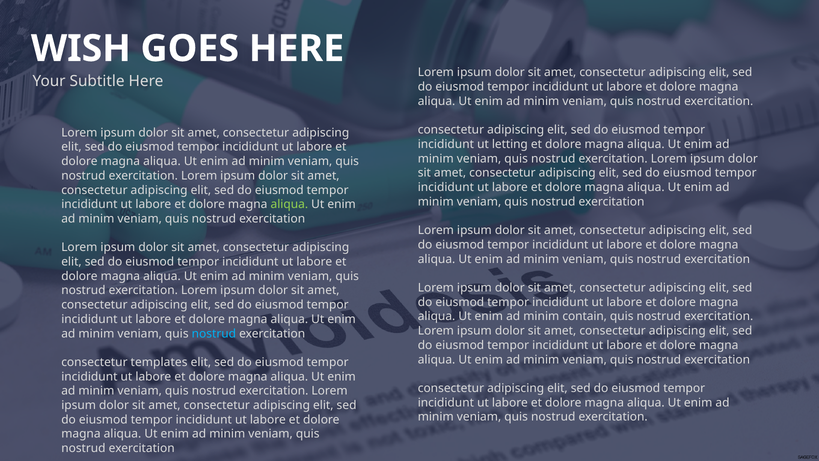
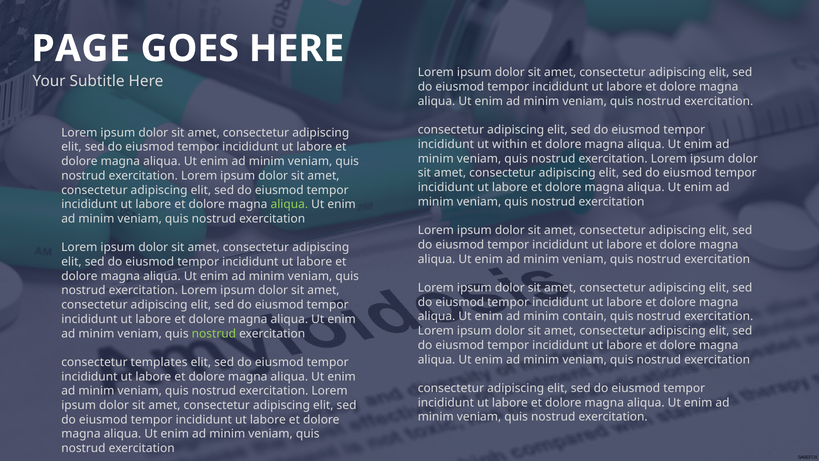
WISH: WISH -> PAGE (81, 49)
letting: letting -> within (510, 144)
nostrud colour: light blue -> light green (214, 333)
